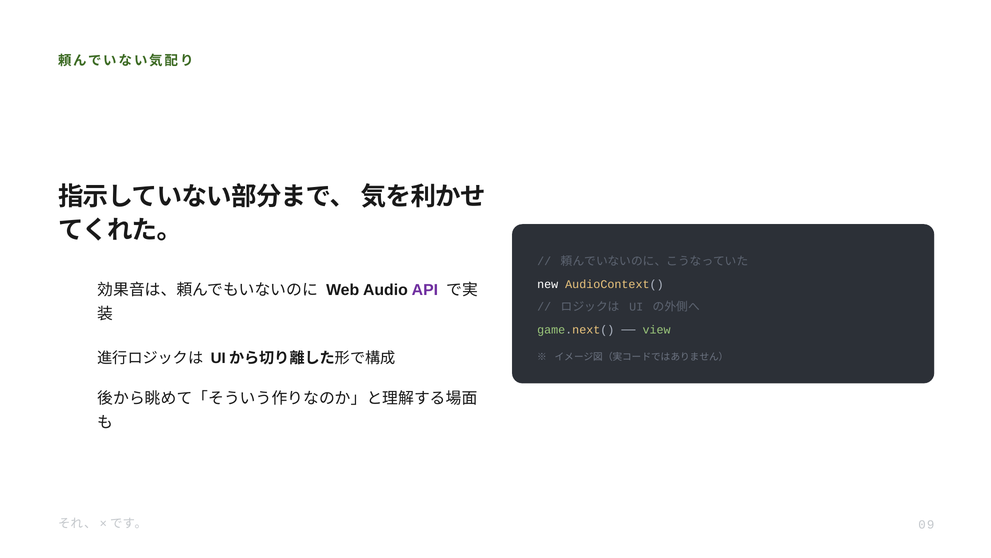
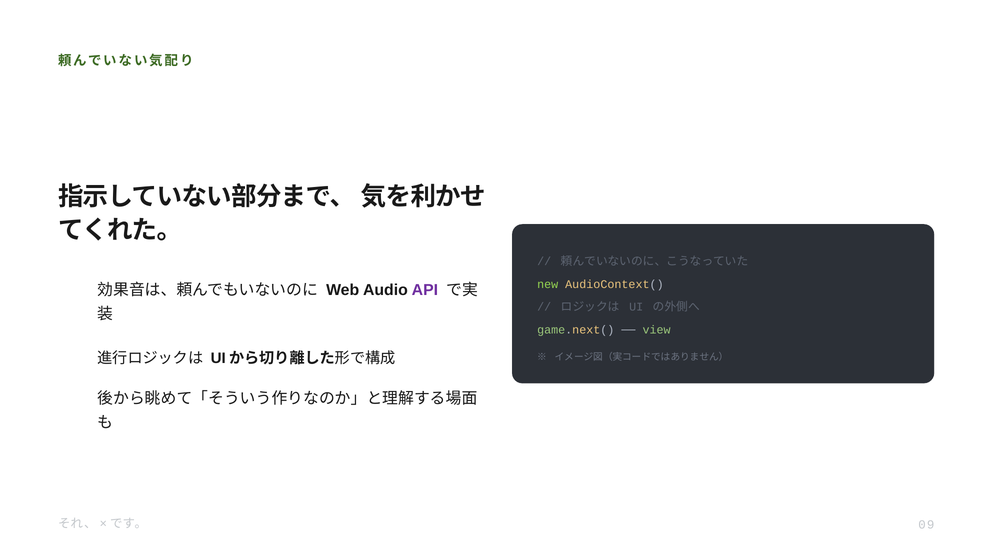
new colour: white -> light green (548, 284)
